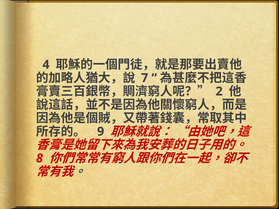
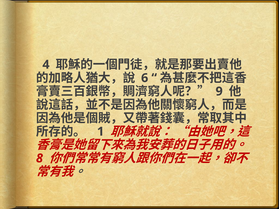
7: 7 -> 6 (145, 78)
2: 2 -> 9 (219, 91)
9: 9 -> 1 (101, 132)
